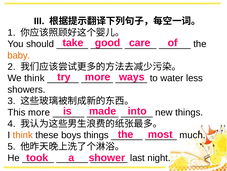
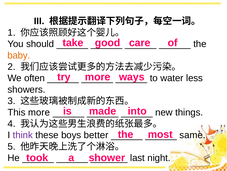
We think: think -> often (34, 78)
think colour: orange -> purple (23, 135)
boys things: things -> better (96, 135)
much: much -> same (193, 135)
